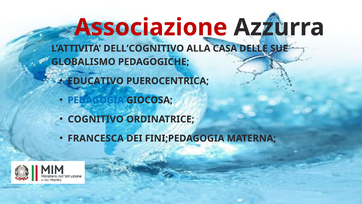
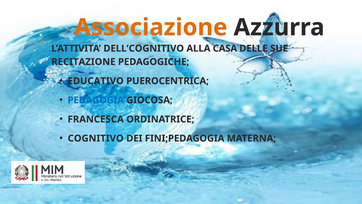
Associazione colour: red -> orange (151, 27)
GLOBALISMO: GLOBALISMO -> RECITAZIONE (83, 62)
COGNITIVO: COGNITIVO -> FRANCESCA (96, 119)
FRANCESCA: FRANCESCA -> COGNITIVO (96, 138)
